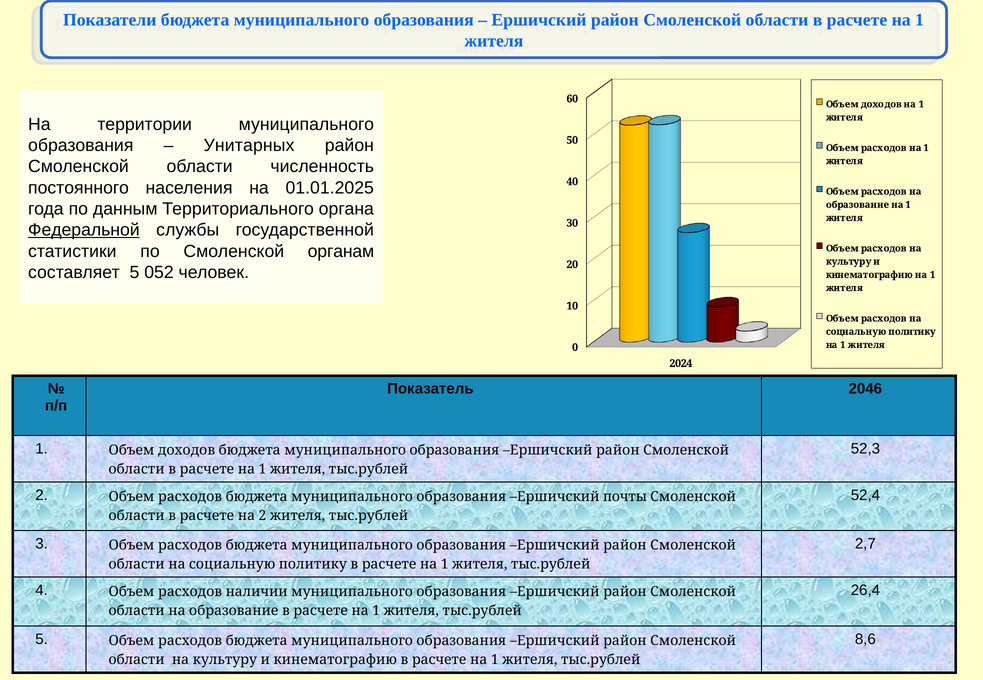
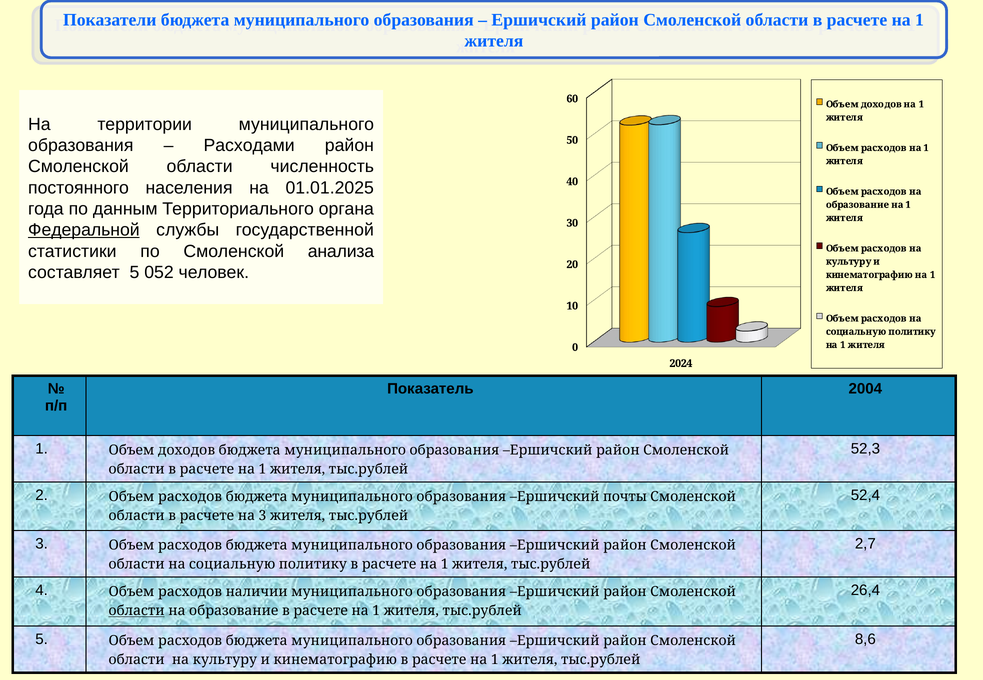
Унитарных: Унитарных -> Расходами (249, 145)
органам: органам -> анализа (341, 251)
2046: 2046 -> 2004 (865, 389)
на 2: 2 -> 3 (262, 516)
области underline: none -> present (137, 611)
